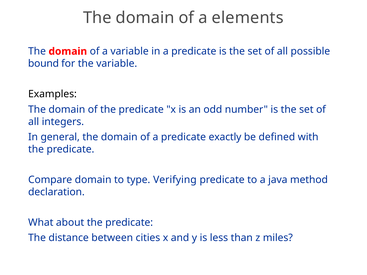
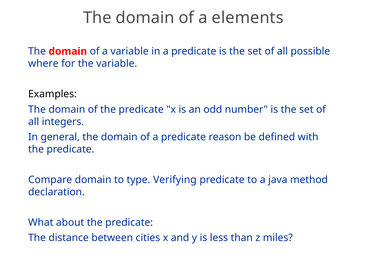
bound: bound -> where (43, 64)
exactly: exactly -> reason (225, 137)
